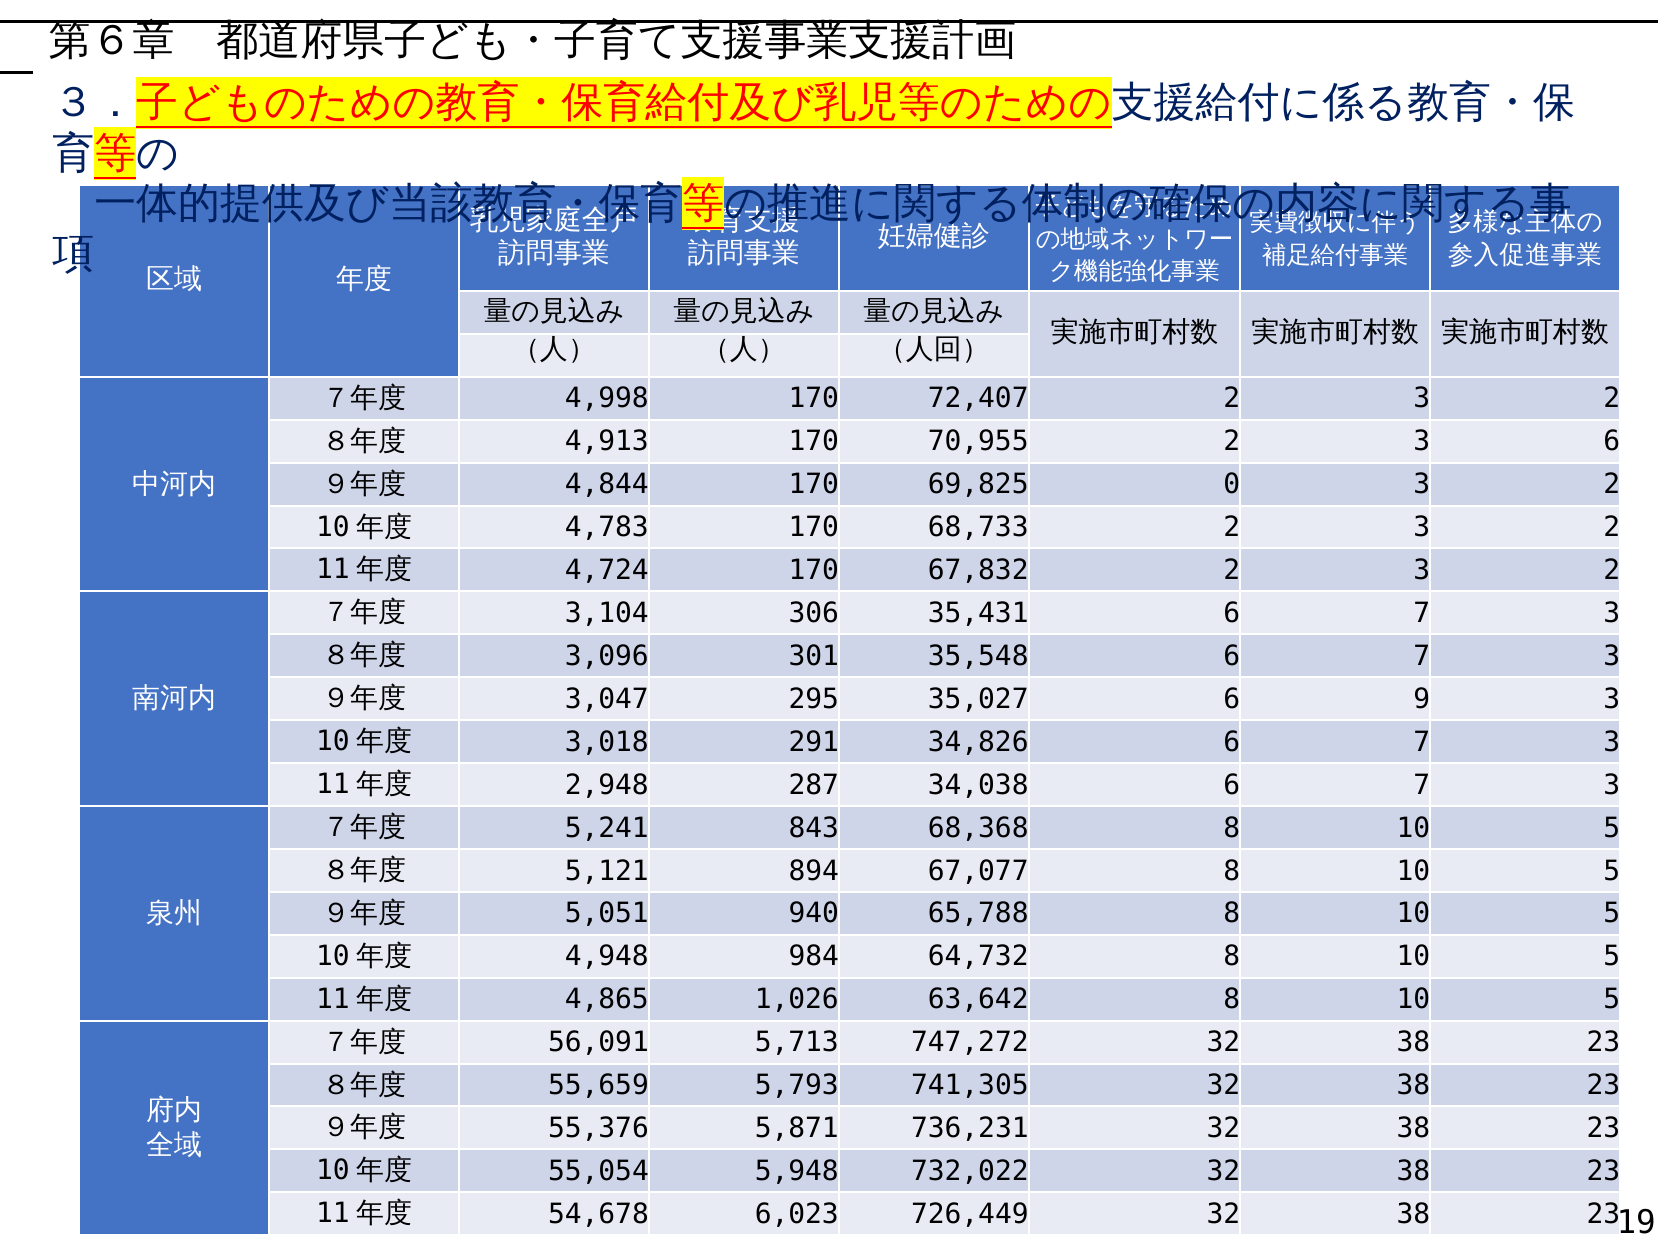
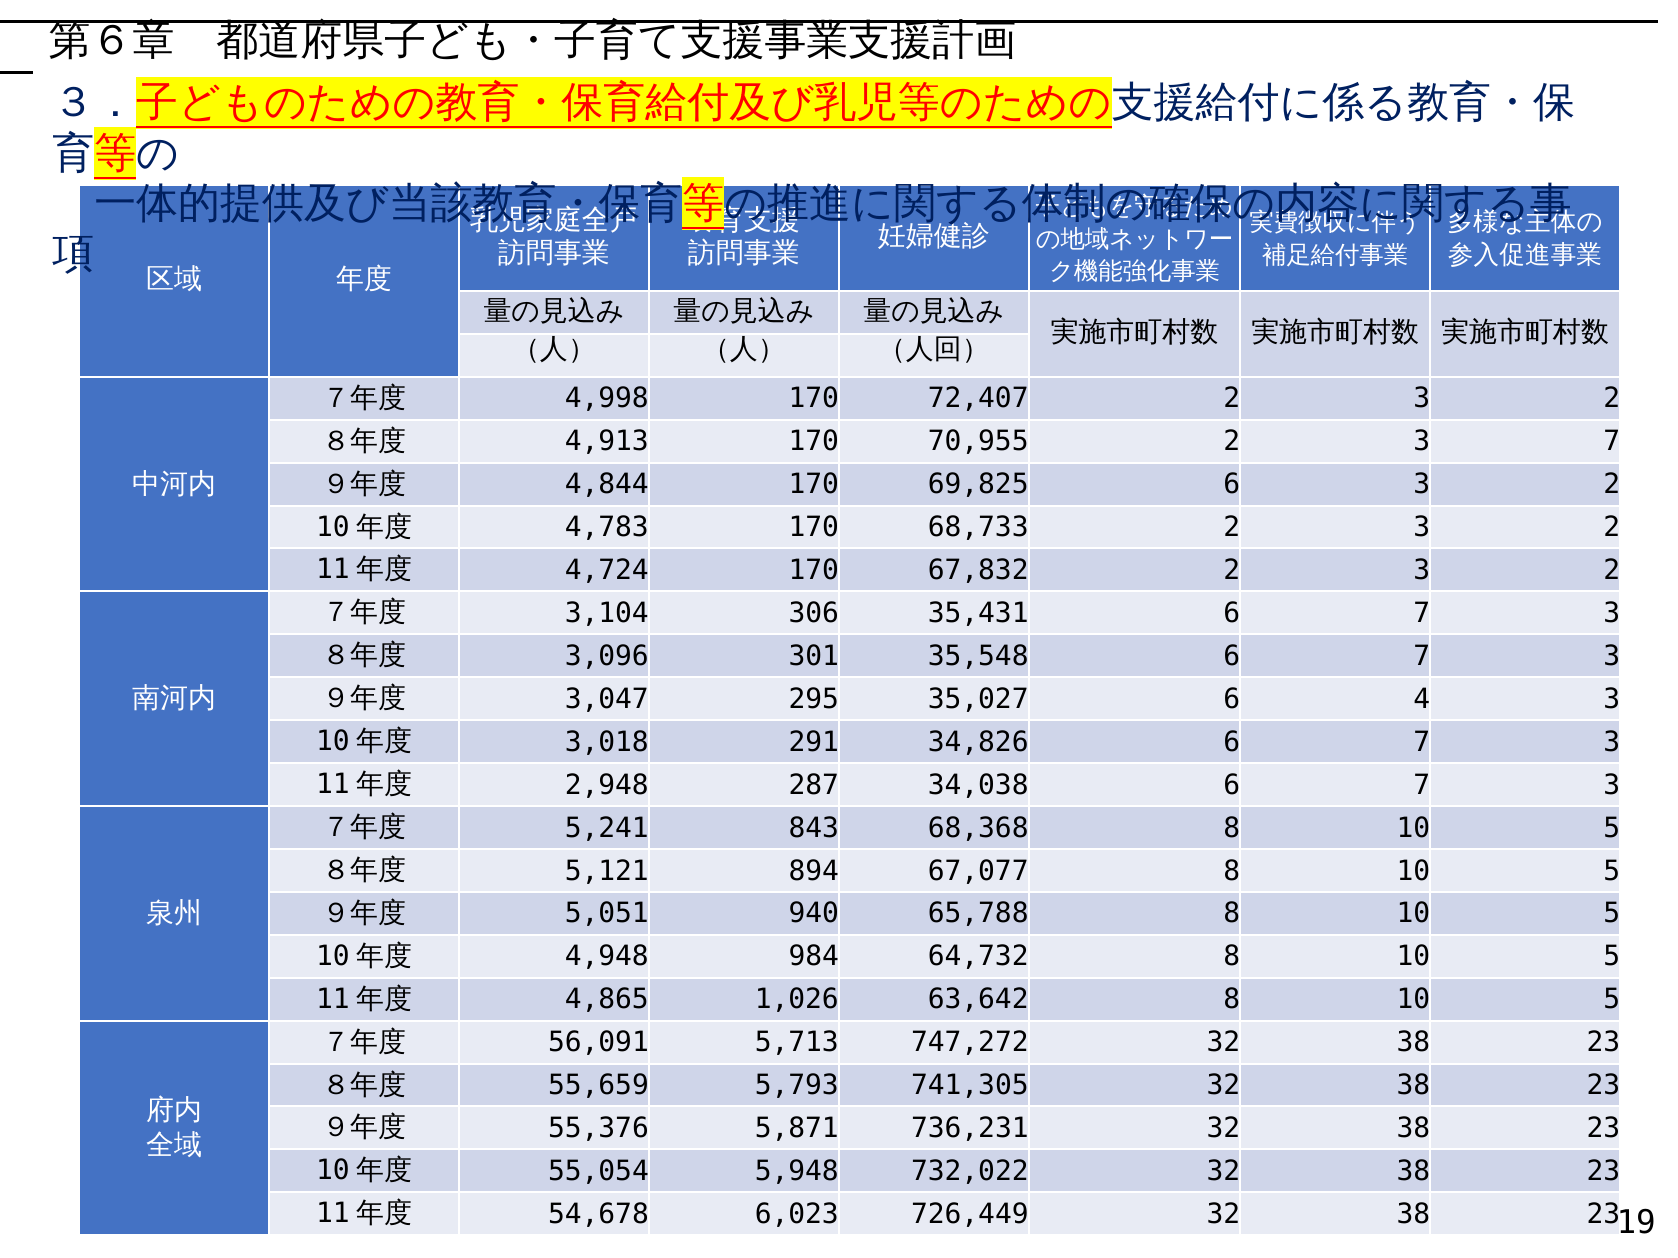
3 6: 6 -> 7 (1612, 442)
69,825 0: 0 -> 6 (1232, 485)
9: 9 -> 4 (1422, 699)
